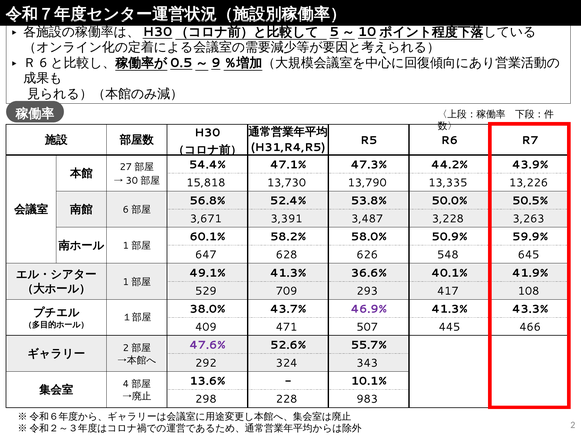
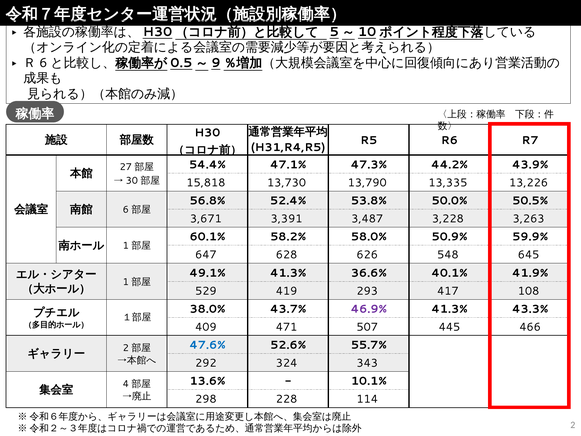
709: 709 -> 419 (287, 291)
47.6% colour: purple -> blue (207, 345)
983: 983 -> 114 (367, 399)
